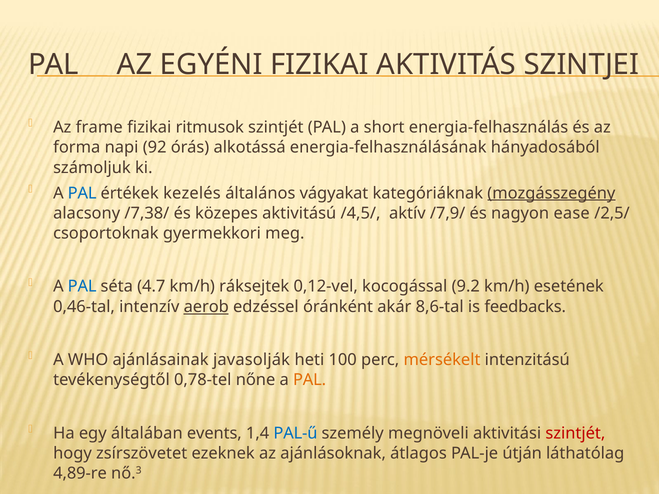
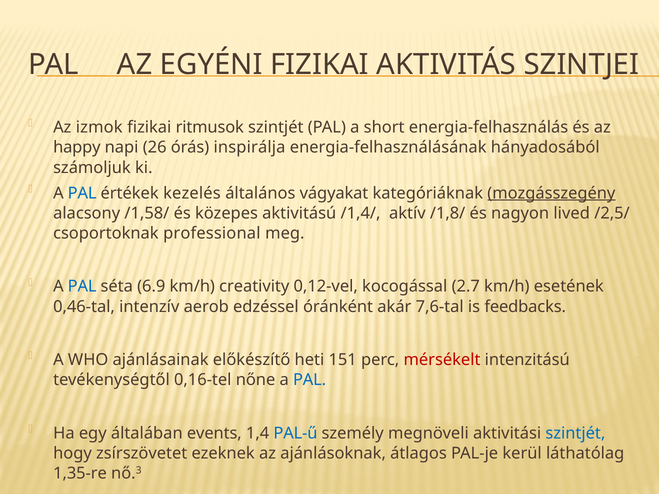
frame: frame -> izmok (99, 127)
forma: forma -> happy (77, 148)
92: 92 -> 26 (155, 148)
alkotássá: alkotássá -> inspirálja (250, 148)
/7,38/: /7,38/ -> /1,58/ (147, 213)
/4,5/: /4,5/ -> /1,4/ (361, 213)
/7,9/: /7,9/ -> /1,8/ (448, 213)
ease: ease -> lived (572, 213)
gyermekkori: gyermekkori -> professional (212, 234)
4.7: 4.7 -> 6.9 (151, 287)
ráksejtek: ráksejtek -> creativity (254, 287)
9.2: 9.2 -> 2.7 (466, 287)
aerob underline: present -> none (206, 307)
8,6-tal: 8,6-tal -> 7,6-tal (440, 307)
javasolják: javasolják -> előkészítő (252, 360)
100: 100 -> 151 (343, 360)
mérsékelt colour: orange -> red (442, 360)
0,78-tel: 0,78-tel -> 0,16-tel (203, 380)
PAL colour: orange -> blue (310, 380)
szintjét colour: red -> blue (575, 433)
útján: útján -> kerül (522, 454)
4,89-re: 4,89-re -> 1,35-re (80, 474)
